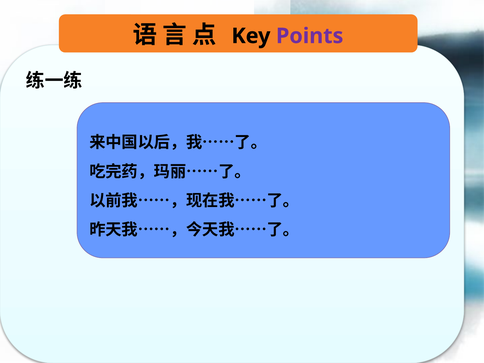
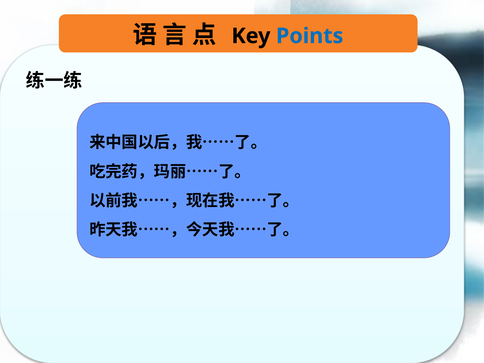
Points colour: purple -> blue (310, 36)
